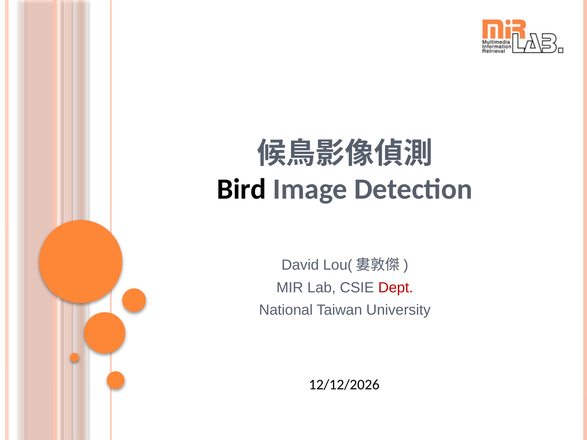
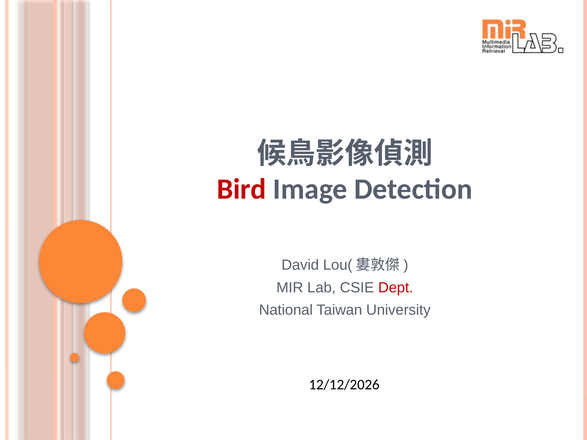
Bird colour: black -> red (242, 189)
